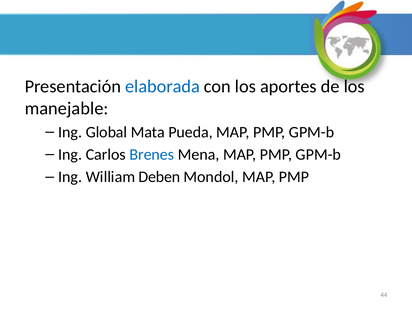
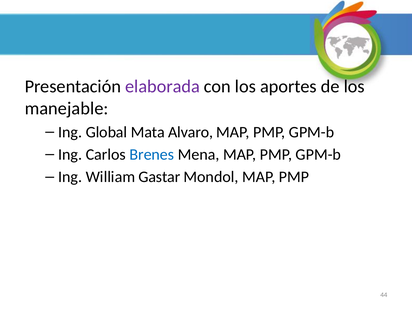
elaborada colour: blue -> purple (163, 86)
Pueda: Pueda -> Alvaro (191, 132)
Deben: Deben -> Gastar (159, 177)
